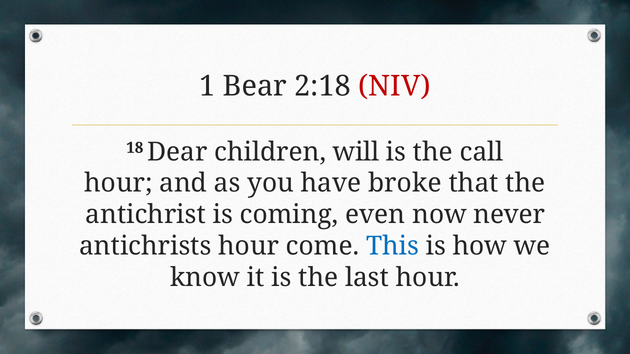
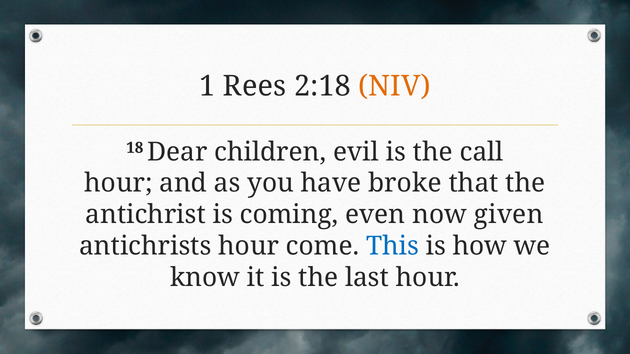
Bear: Bear -> Rees (255, 86)
NIV colour: red -> orange (395, 86)
will: will -> evil (356, 152)
never: never -> given (509, 215)
